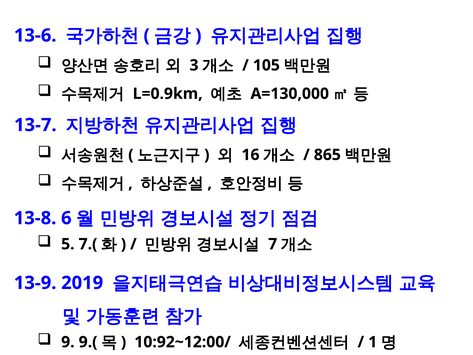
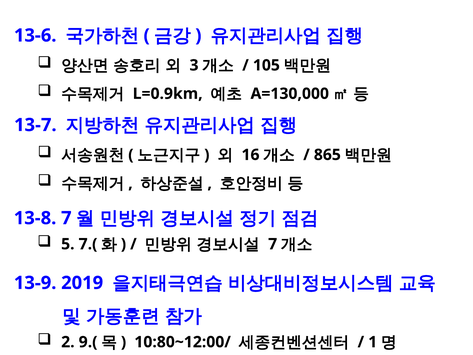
13-8 6: 6 -> 7 (66, 218)
9: 9 -> 2 (68, 342)
10:92~12:00/: 10:92~12:00/ -> 10:80~12:00/ (183, 342)
